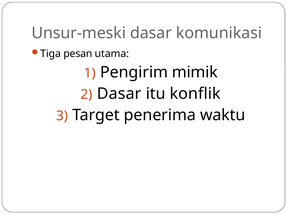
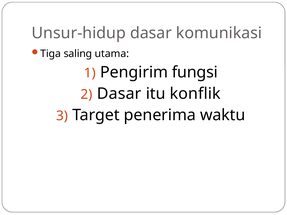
Unsur-meski: Unsur-meski -> Unsur-hidup (79, 33)
pesan: pesan -> saling (78, 54)
mimik: mimik -> fungsi (195, 72)
